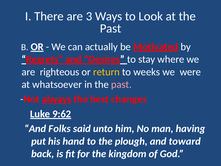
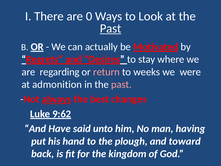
3: 3 -> 0 (89, 16)
Past underline: none -> present (111, 28)
righteous: righteous -> regarding (60, 72)
return colour: yellow -> pink (106, 72)
whatsoever: whatsoever -> admonition (57, 84)
Folks: Folks -> Have (60, 129)
